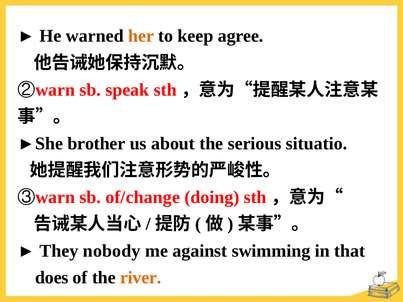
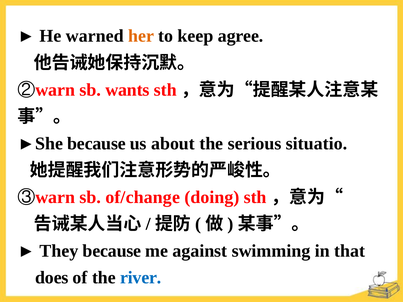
speak: speak -> wants (127, 90)
►She brother: brother -> because (96, 144)
They nobody: nobody -> because (112, 251)
river colour: orange -> blue (141, 278)
